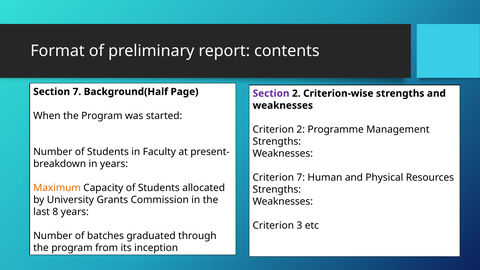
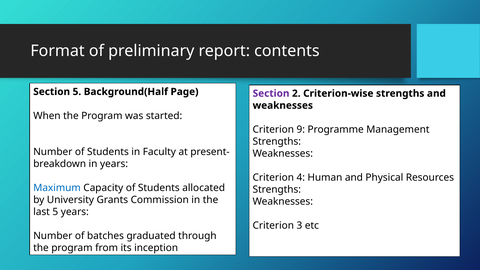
Section 7: 7 -> 5 (77, 92)
Criterion 2: 2 -> 9 (301, 129)
Criterion 7: 7 -> 4 (301, 177)
Maximum colour: orange -> blue (57, 188)
last 8: 8 -> 5 (55, 212)
